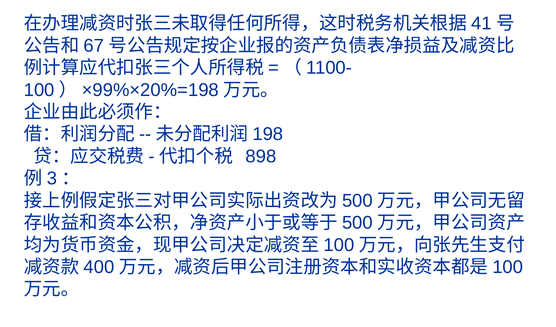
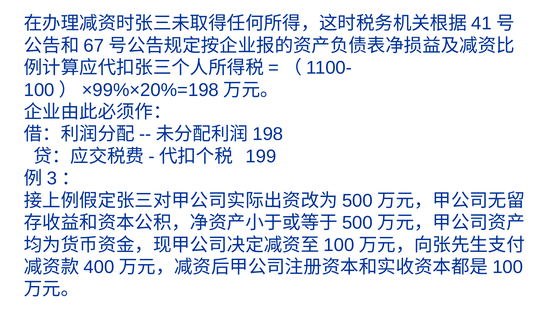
898: 898 -> 199 (261, 156)
